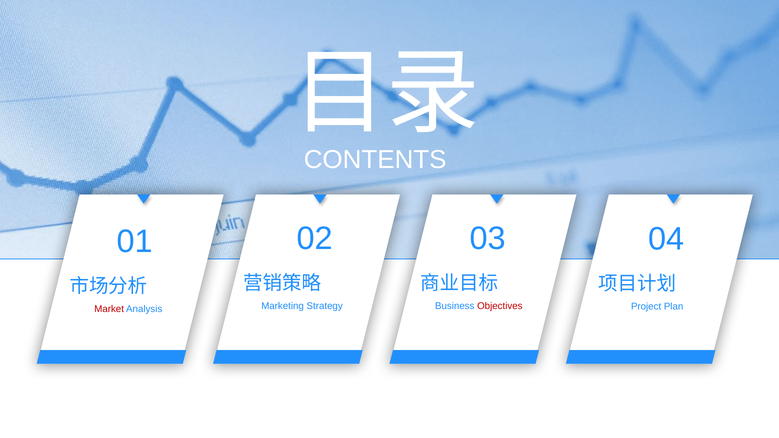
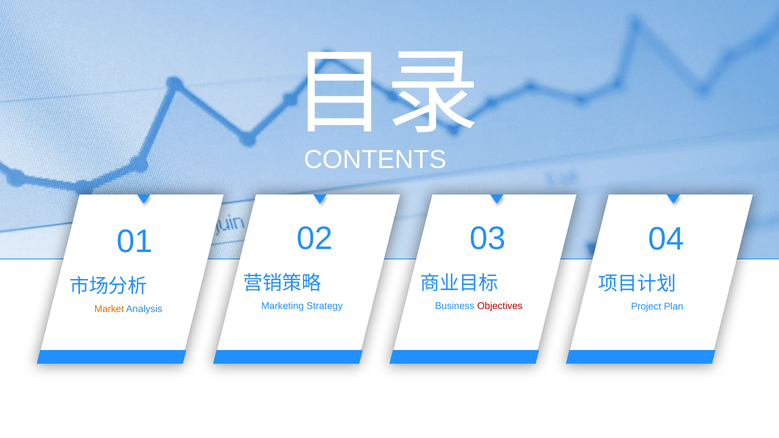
Market colour: red -> orange (109, 309)
